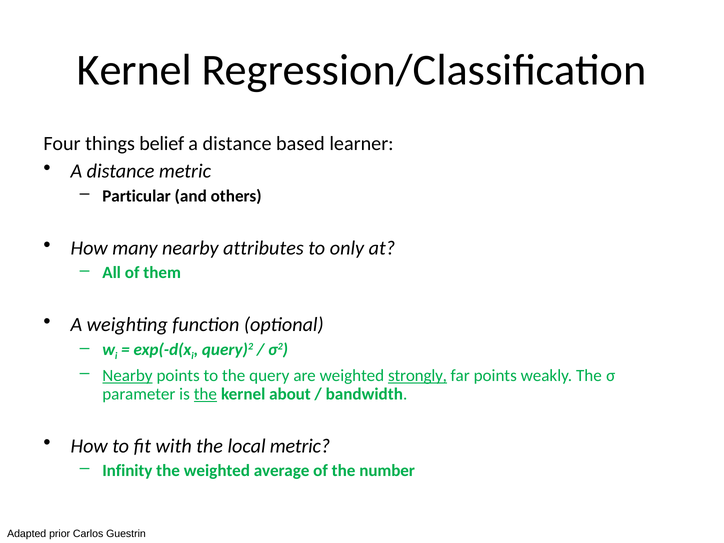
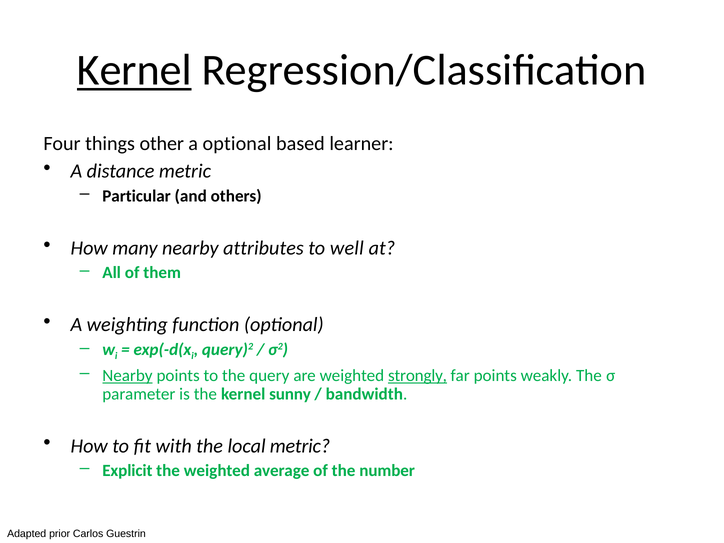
Kernel underline: none -> present (134, 70)
belief: belief -> other (162, 144)
distance: distance -> optional (237, 144)
only: only -> well (347, 248)
the underline: present -> none (205, 394)
about: about -> sunny (290, 394)
Infinity: Infinity -> Explicit (127, 471)
